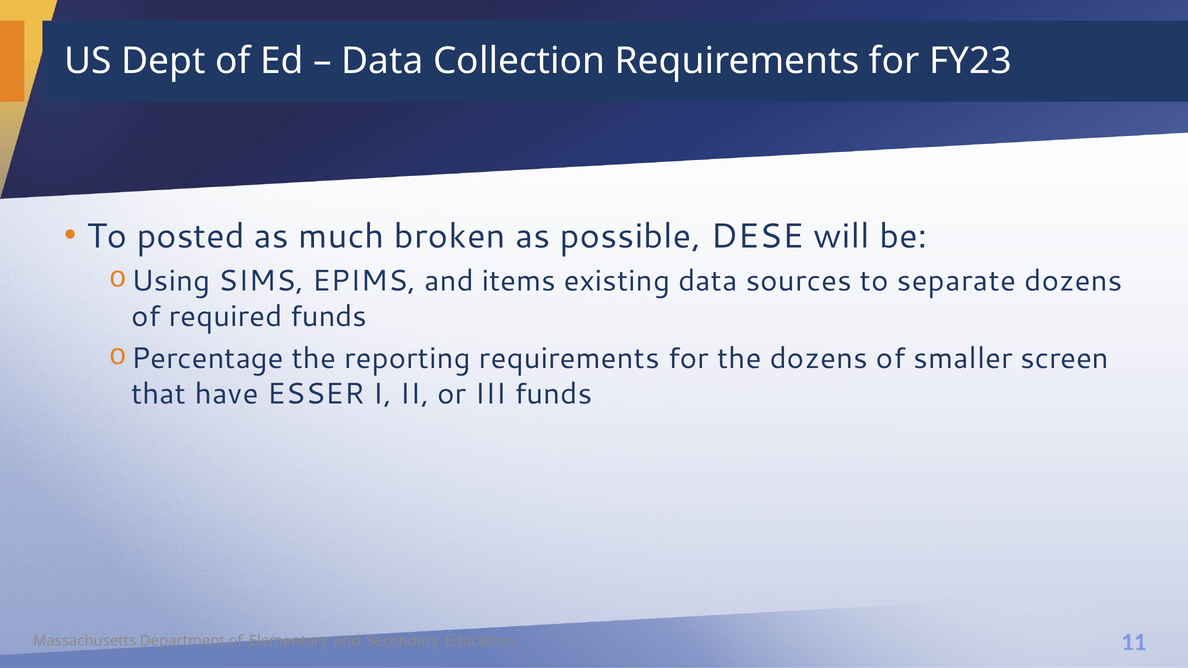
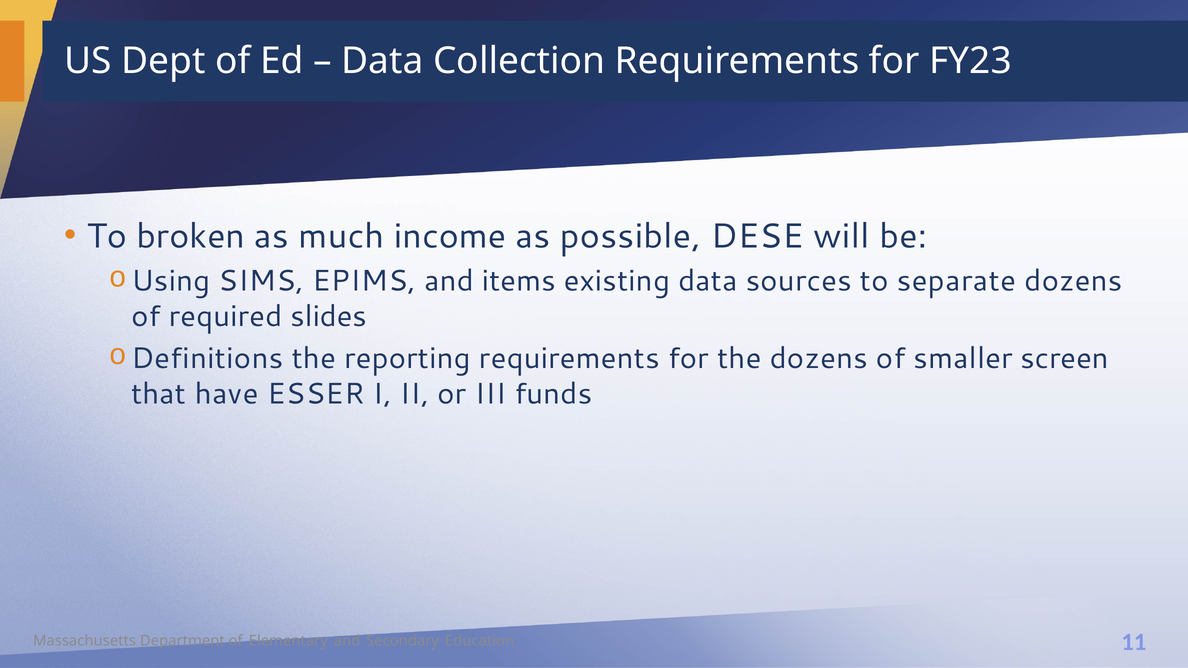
posted: posted -> broken (191, 236)
broken: broken -> income (450, 236)
required funds: funds -> slides (329, 317)
Percentage: Percentage -> Definitions (207, 358)
